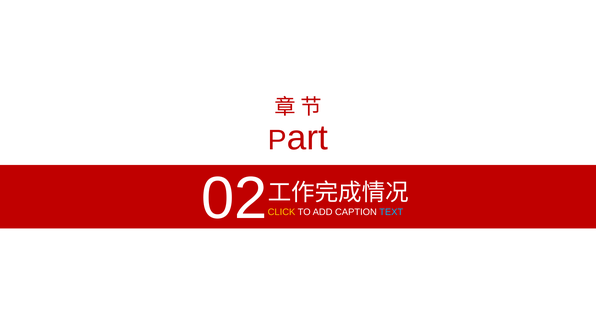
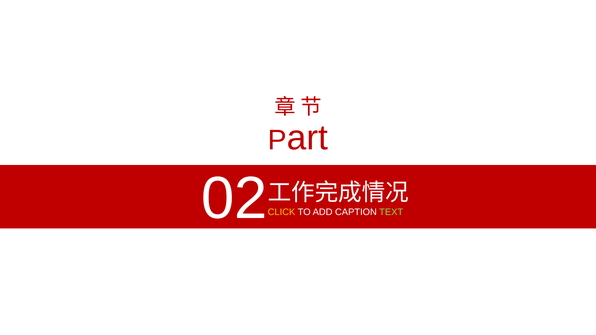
TEXT colour: light blue -> light green (391, 212)
